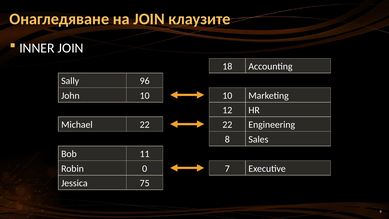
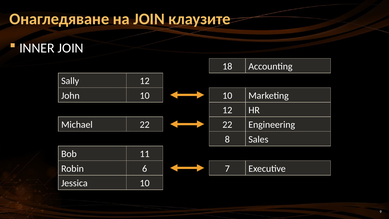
Sally 96: 96 -> 12 (145, 81)
0: 0 -> 6 (145, 168)
Jessica 75: 75 -> 10 (145, 183)
